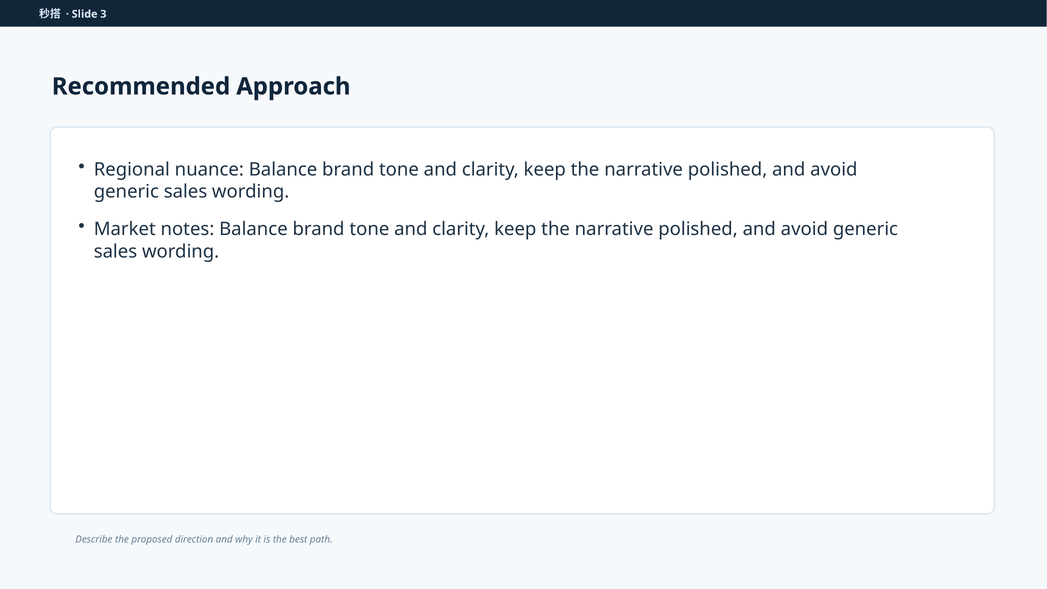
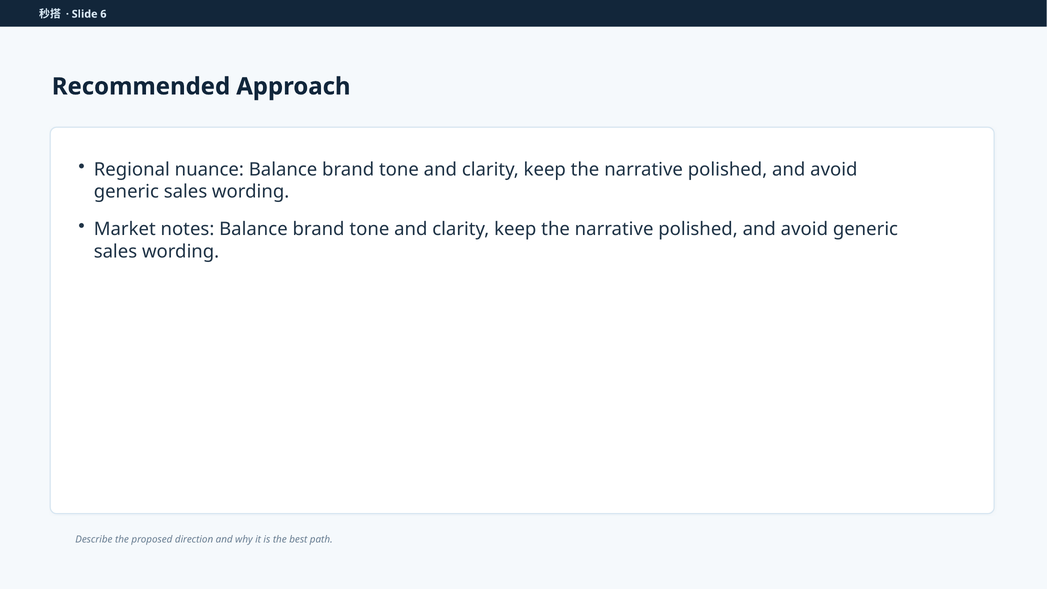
3: 3 -> 6 (103, 14)
